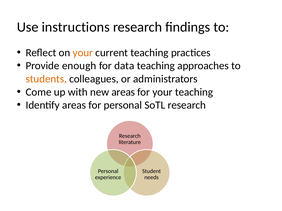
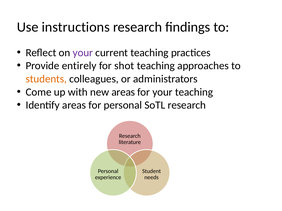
your colour: orange -> purple (83, 53)
enough: enough -> entirely (79, 66)
data: data -> shot (124, 66)
